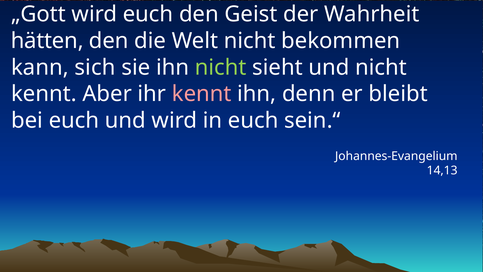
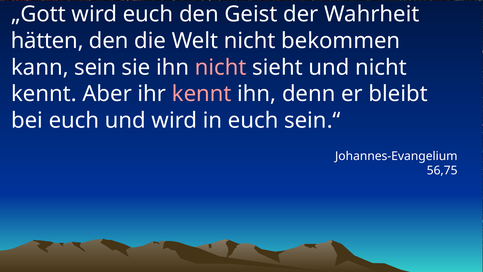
sich: sich -> sein (95, 67)
nicht colour: light green -> pink (221, 67)
14,13: 14,13 -> 56,75 (442, 170)
